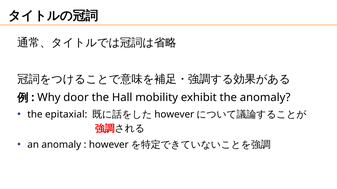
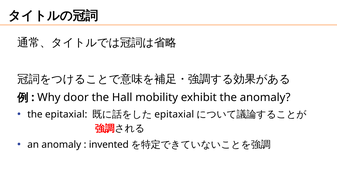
however: however -> epitaxial (174, 115)
however: however -> invented (109, 145)
